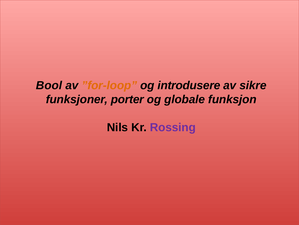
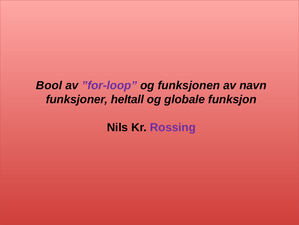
”for-loop colour: orange -> purple (109, 85)
introdusere: introdusere -> funksjonen (189, 85)
sikre: sikre -> navn (253, 85)
porter: porter -> heltall (127, 99)
